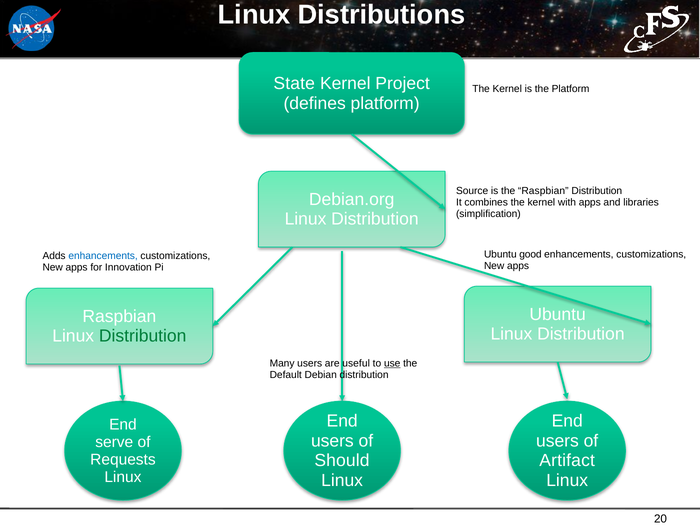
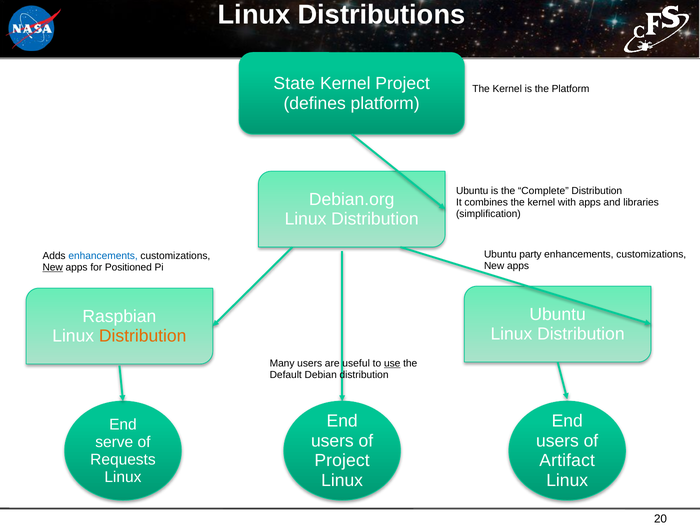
Source: Source -> Ubuntu (472, 191)
the Raspbian: Raspbian -> Complete (543, 191)
good: good -> party (530, 254)
New underline: none -> present (53, 267)
Innovation: Innovation -> Positioned (128, 267)
Distribution colour: green -> orange (143, 336)
Should: Should -> Project (342, 461)
